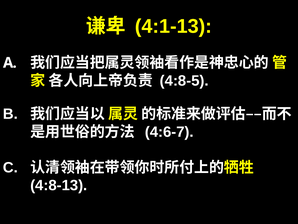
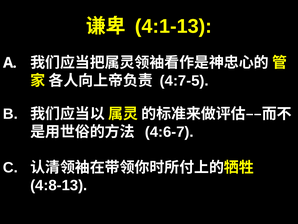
4:8-5: 4:8-5 -> 4:7-5 (184, 81)
